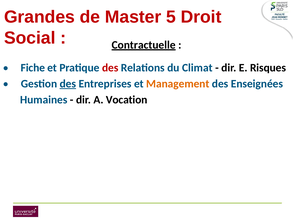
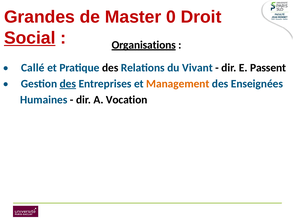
5: 5 -> 0 (171, 17)
Social underline: none -> present (30, 38)
Contractuelle: Contractuelle -> Organisations (144, 45)
Fiche: Fiche -> Callé (33, 68)
des colour: red -> black (110, 68)
Climat: Climat -> Vivant (197, 68)
Risques: Risques -> Passent (268, 68)
